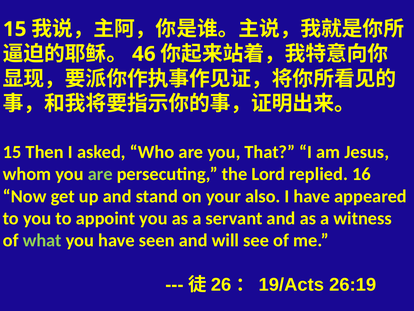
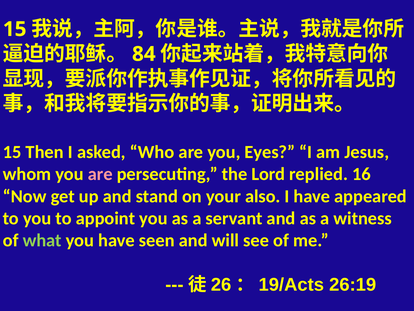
46: 46 -> 84 (144, 54)
That: That -> Eyes (270, 152)
are colour: light green -> pink (100, 174)
